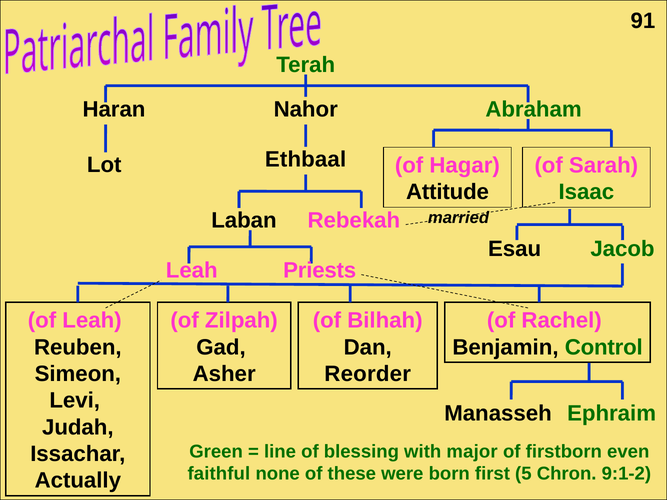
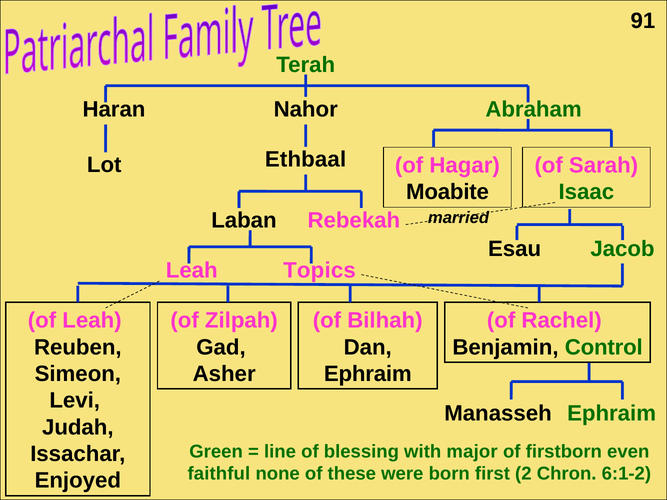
Attitude: Attitude -> Moabite (448, 192)
Priests: Priests -> Topics (320, 271)
Reorder: Reorder -> Ephraim (368, 374)
5: 5 -> 2 (523, 474)
9:1-2: 9:1-2 -> 6:1-2 (626, 474)
Actually: Actually -> Enjoyed (78, 481)
